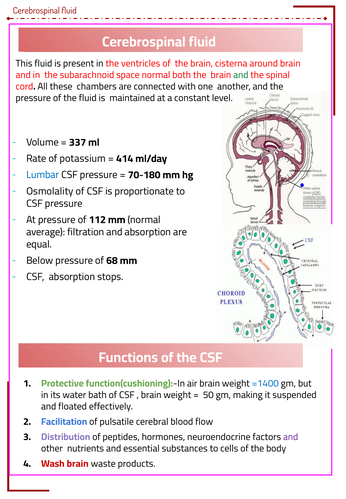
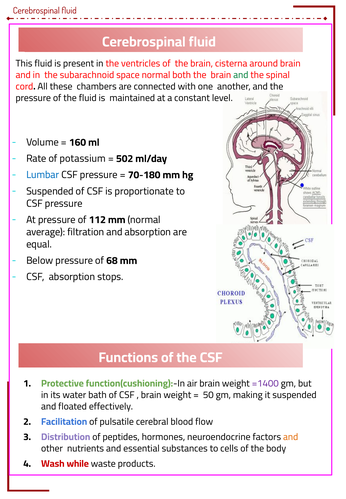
337: 337 -> 160 (78, 143)
414: 414 -> 502 (125, 159)
Osmolality: Osmolality -> Suspended (50, 191)
=1400 colour: blue -> purple (265, 384)
and colour: purple -> orange (291, 437)
Wash brain: brain -> while (78, 464)
